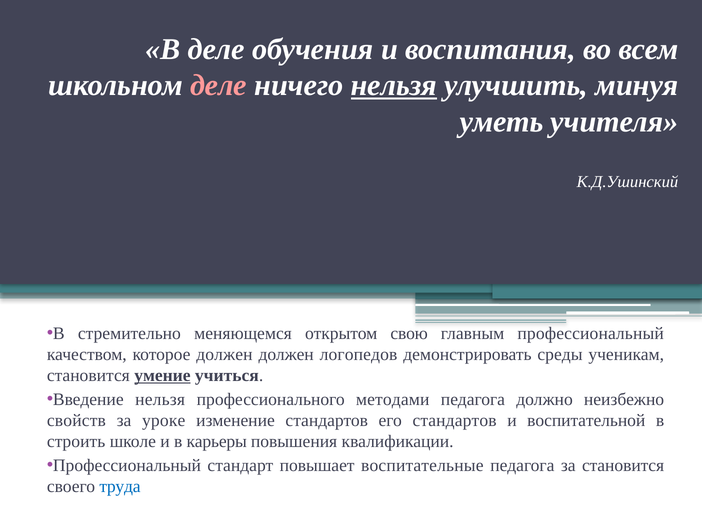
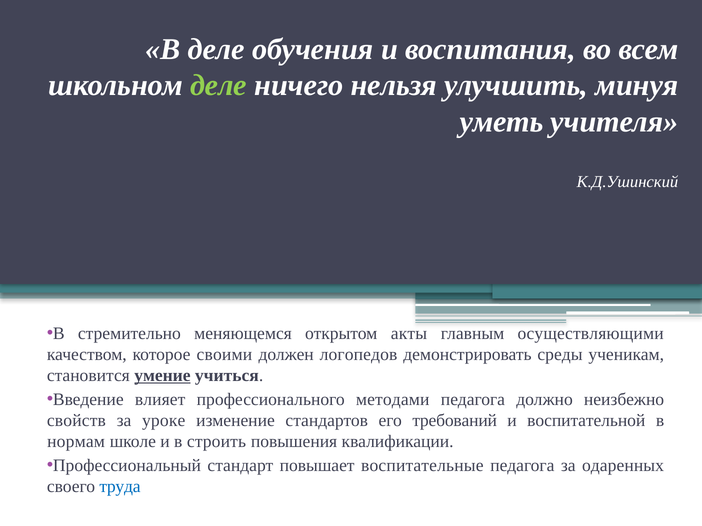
деле colour: pink -> light green (219, 86)
нельзя underline: present -> none (394, 86)
свою: свою -> акты (409, 334)
главным профессиональный: профессиональный -> осуществляющими (591, 334)
которое должен: должен -> своими (224, 355)
Введение нельзя: нельзя -> влияет (160, 400)
его стандартов: стандартов -> требований (455, 421)
строить: строить -> нормам (76, 442)
карьеры: карьеры -> строить (217, 442)
за становится: становится -> одаренных (623, 466)
